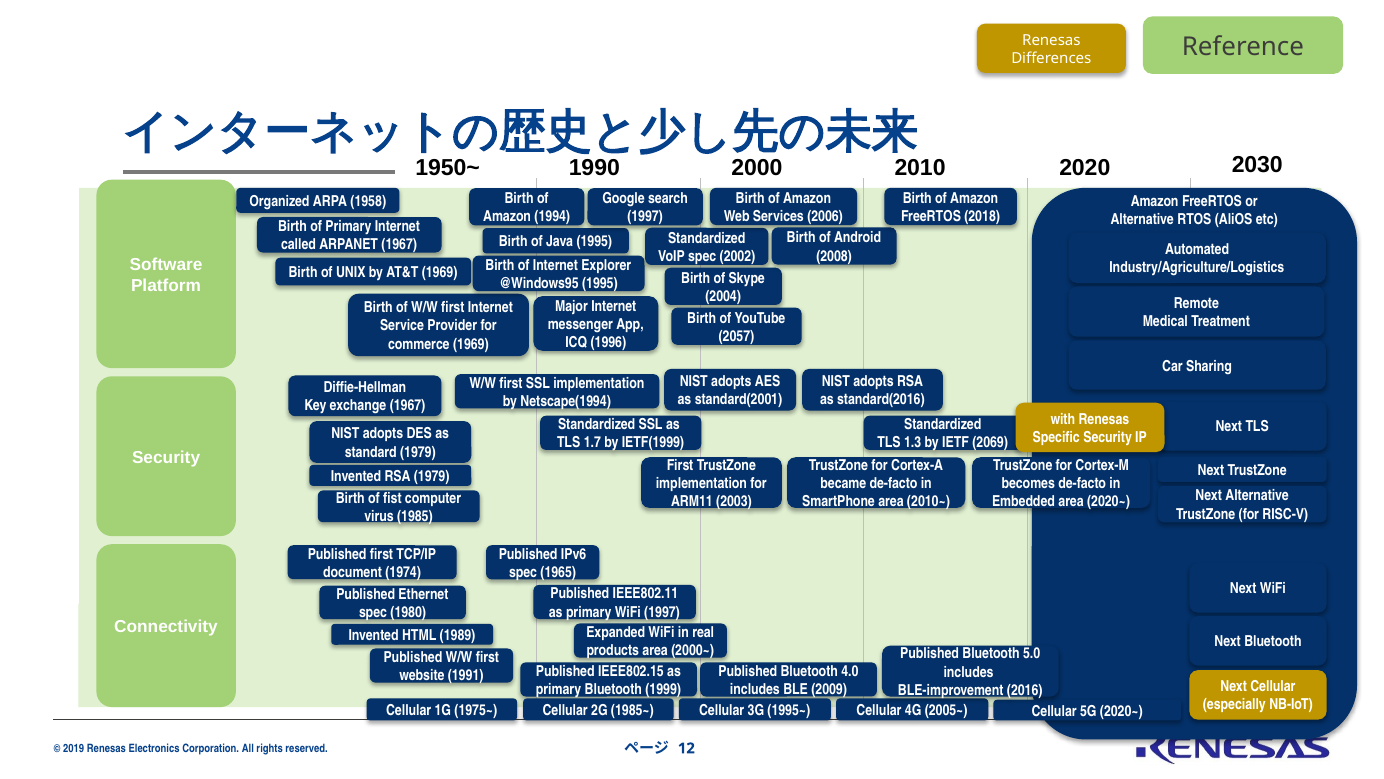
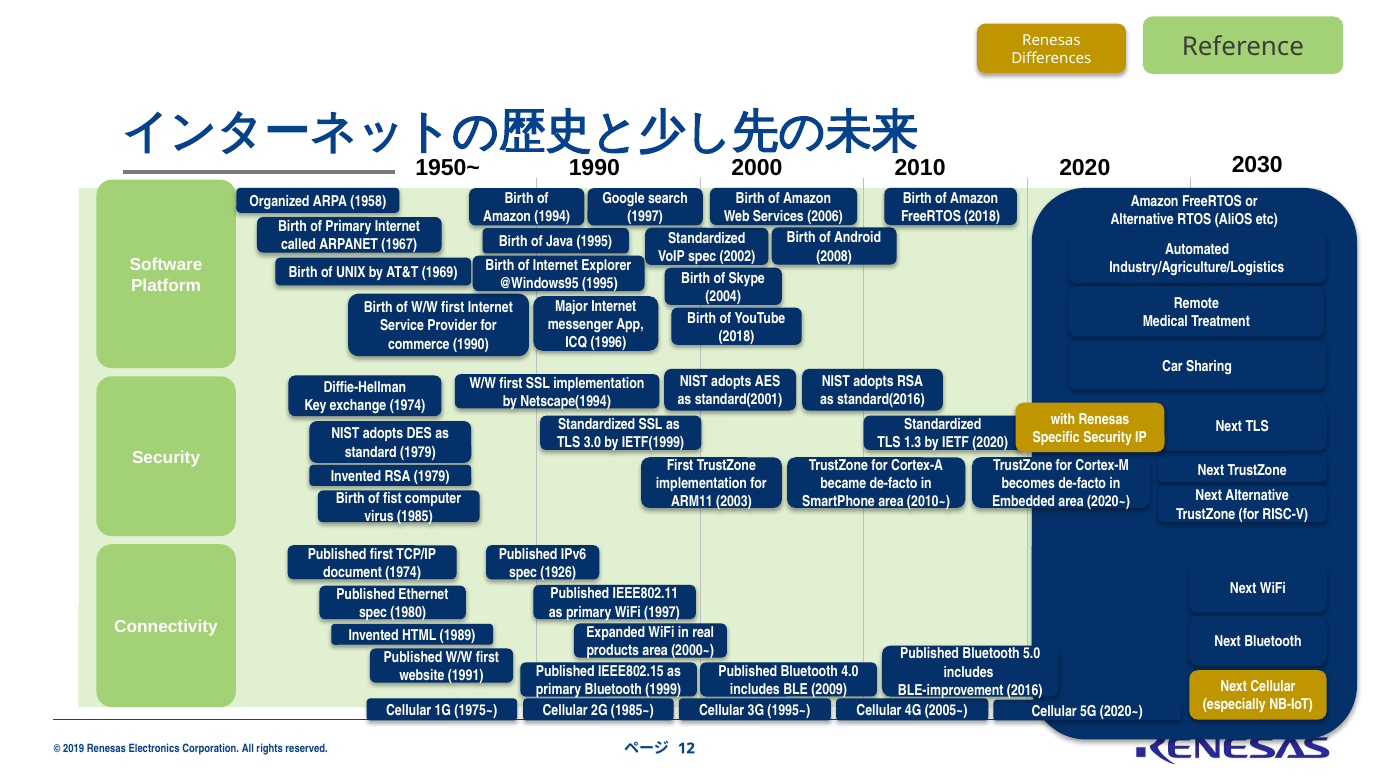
2057: 2057 -> 2018 (736, 336)
commerce 1969: 1969 -> 1990 (471, 344)
exchange 1967: 1967 -> 1974 (408, 406)
1.7: 1.7 -> 3.0 (592, 443)
IETF 2069: 2069 -> 2020 (990, 443)
1965: 1965 -> 1926 (558, 572)
